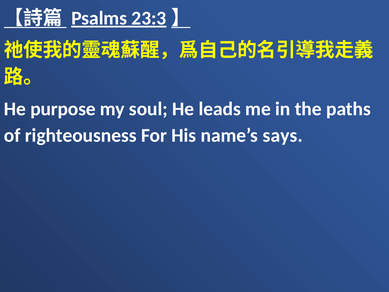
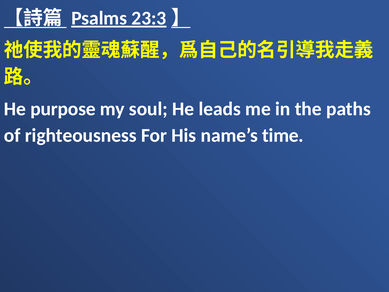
says: says -> time (283, 135)
